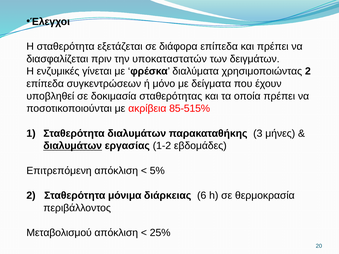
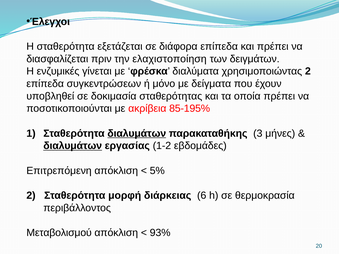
υποκαταστατών: υποκαταστατών -> ελαχιστοποίηση (170, 59)
85-515%: 85-515% -> 85-195% (190, 109)
διαλυμάτων underline: none -> present (137, 133)
μόνιμα: μόνιμα -> μορφή (125, 196)
25%: 25% -> 93% (160, 233)
